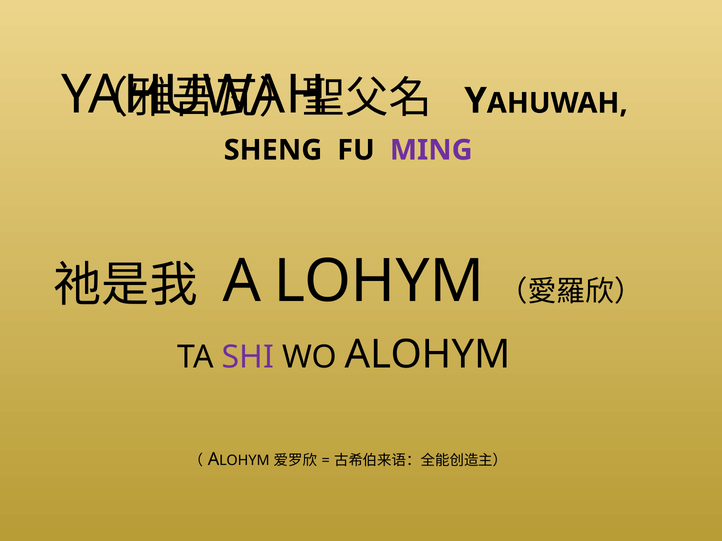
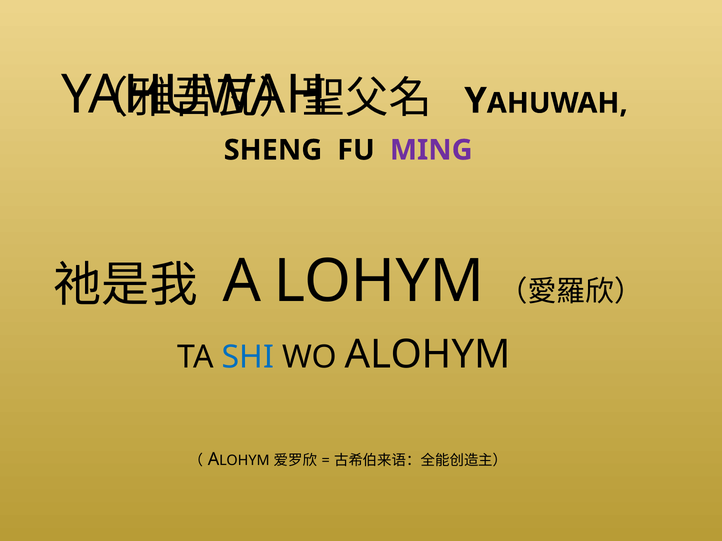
SHI colour: purple -> blue (248, 357)
